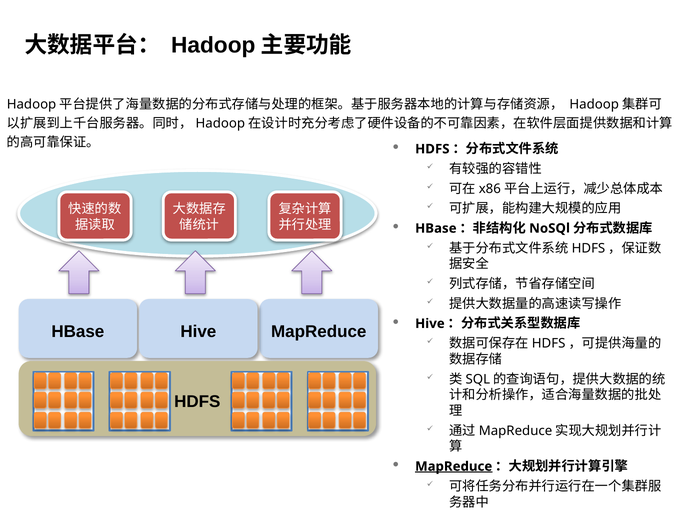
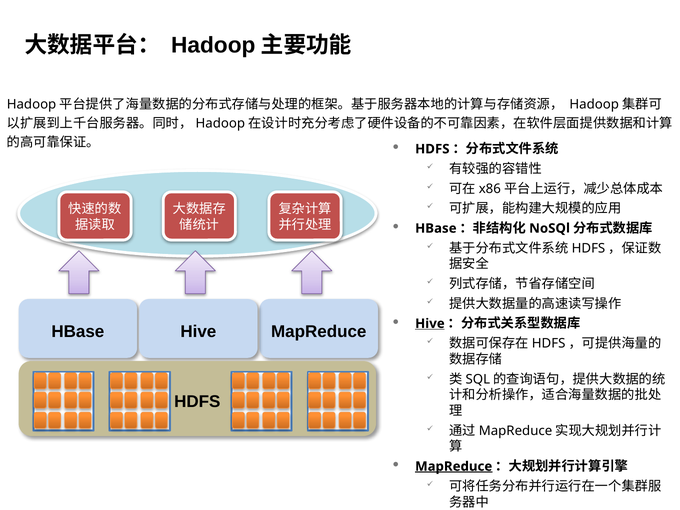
Hive underline: none -> present (430, 324)
